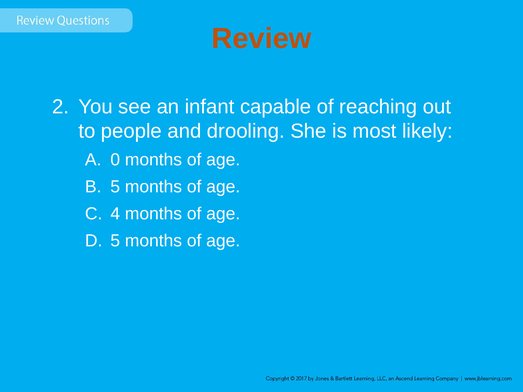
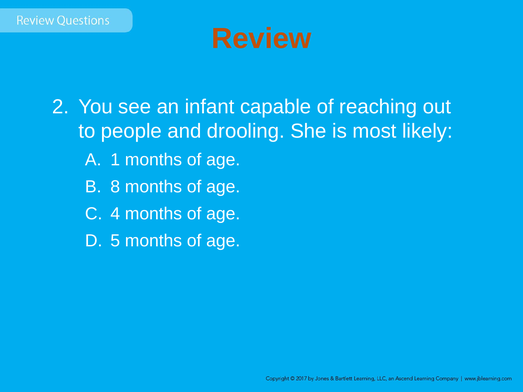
0: 0 -> 1 (115, 160)
5: 5 -> 8 (115, 187)
